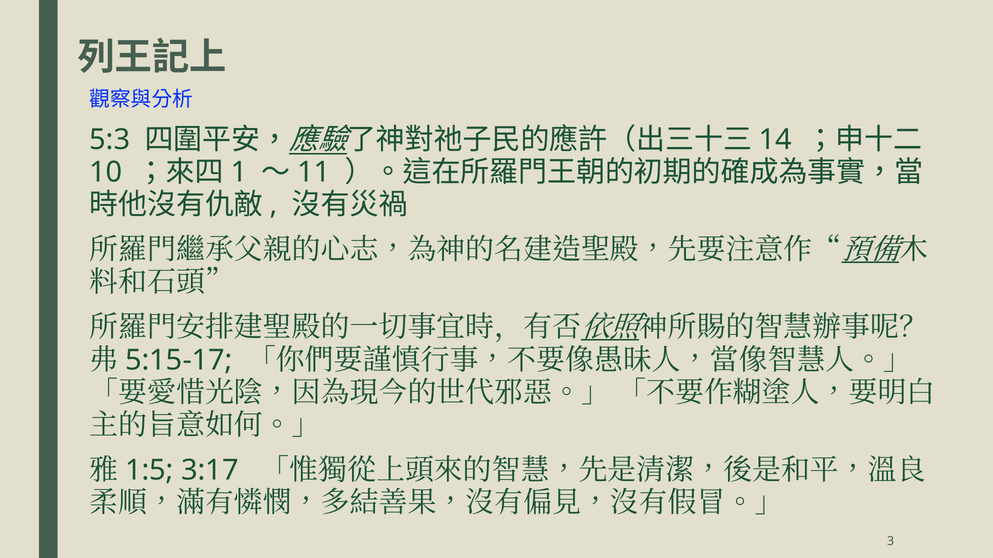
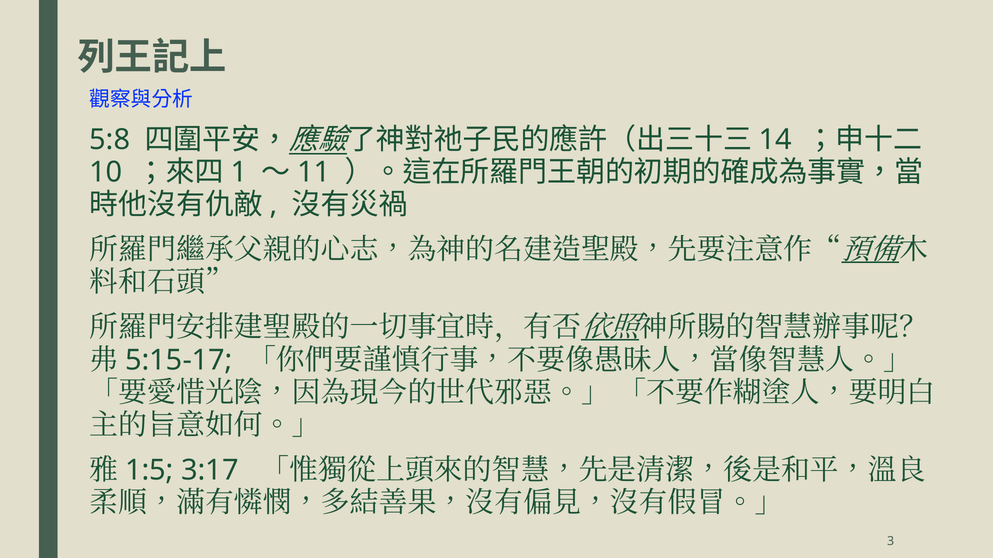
5:3: 5:3 -> 5:8 (110, 140)
